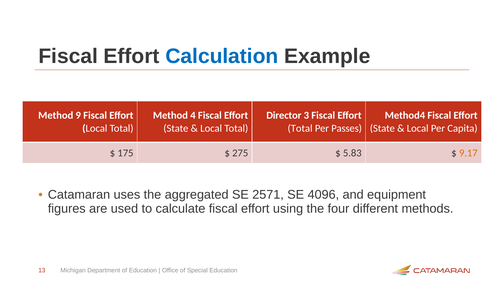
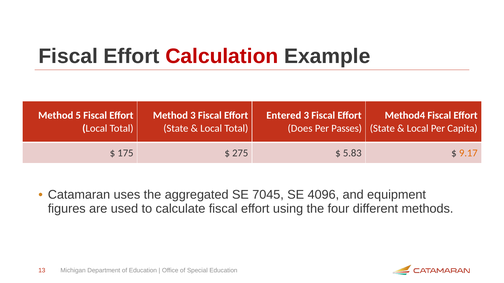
Calculation colour: blue -> red (222, 57)
9: 9 -> 5 (78, 116)
Method 4: 4 -> 3 (193, 116)
Director: Director -> Entered (284, 116)
Total: Total -> Does (300, 128)
2571: 2571 -> 7045 (268, 195)
